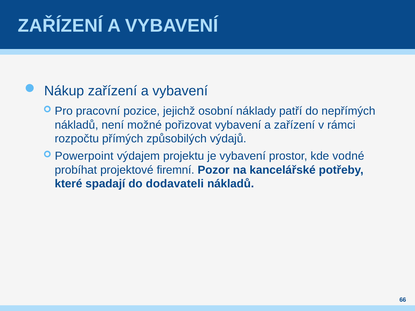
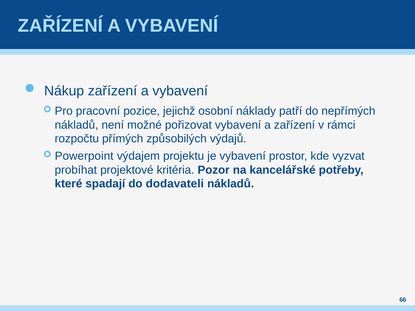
vodné: vodné -> vyzvat (348, 156)
firemní: firemní -> kritéria (176, 170)
